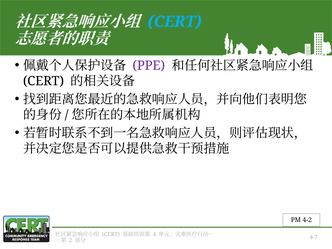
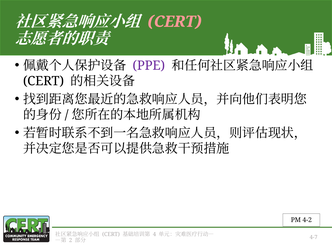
CERT colour: light blue -> pink (175, 22)
